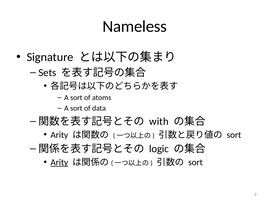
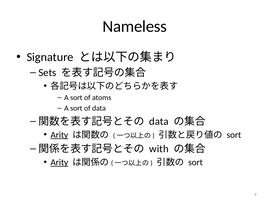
with: with -> data (159, 122)
Arity underline: none -> present (59, 135)
logic: logic -> with (159, 149)
